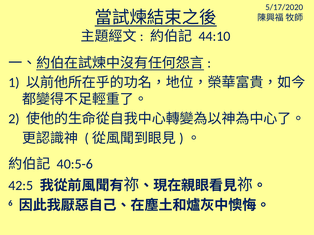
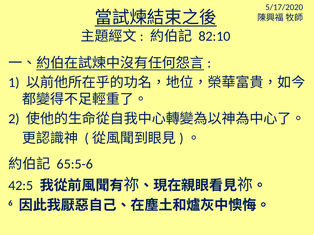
44:10: 44:10 -> 82:10 (215, 36)
40:5-6: 40:5-6 -> 65:5-6 (75, 164)
